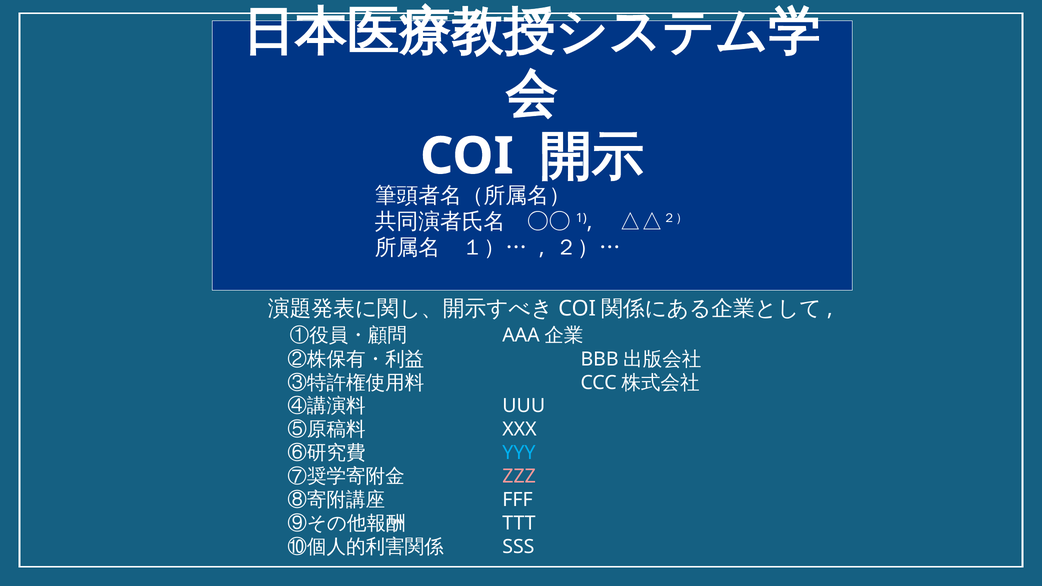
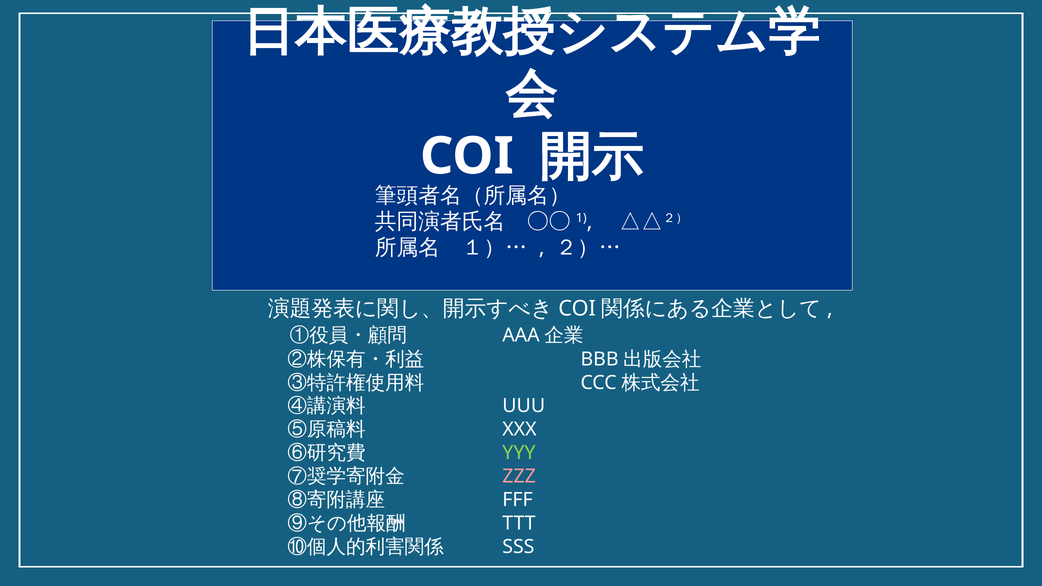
YYY colour: light blue -> light green (519, 453)
